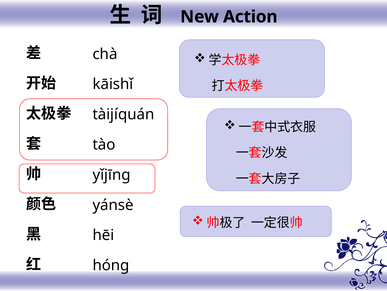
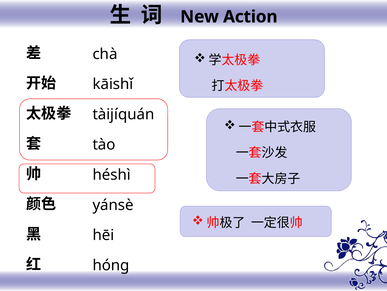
yǐjīnɡ: yǐjīnɡ -> héshì (112, 174)
